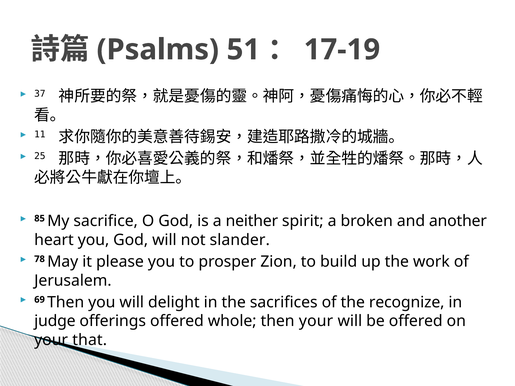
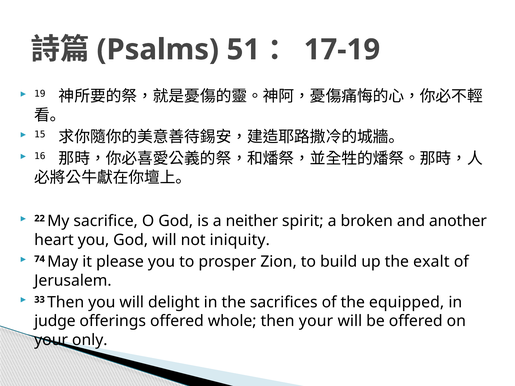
37: 37 -> 19 (40, 94)
11: 11 -> 15 (40, 134)
25: 25 -> 16 (40, 156)
85: 85 -> 22 (40, 219)
slander: slander -> iniquity (240, 240)
78: 78 -> 74 (40, 259)
work: work -> exalt (431, 262)
69: 69 -> 33 (40, 300)
recognize: recognize -> equipped (407, 302)
that: that -> only (90, 340)
